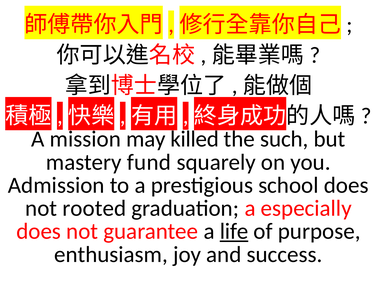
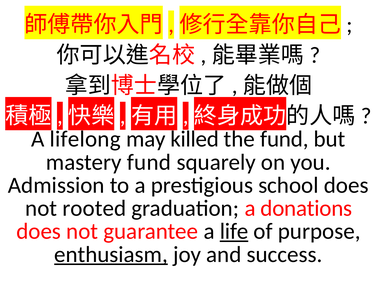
mission: mission -> lifelong (85, 139)
the such: such -> fund (284, 139)
especially: especially -> donations (306, 208)
enthusiasm underline: none -> present (111, 254)
